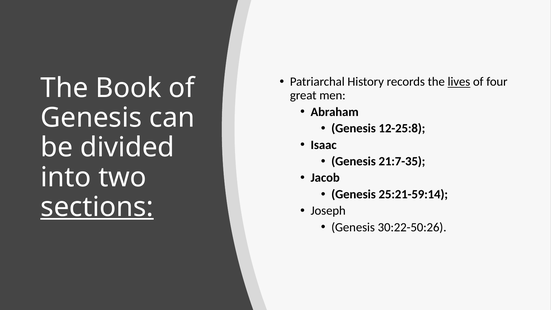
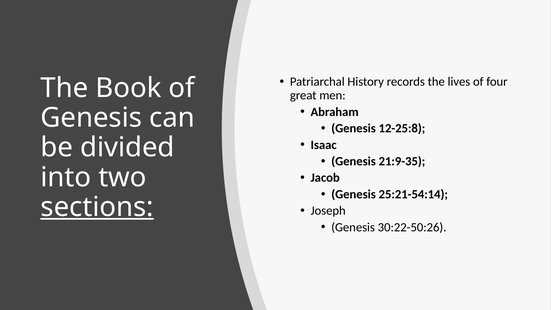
lives underline: present -> none (459, 82)
21:7-35: 21:7-35 -> 21:9-35 (402, 161)
25:21-59:14: 25:21-59:14 -> 25:21-54:14 (413, 194)
